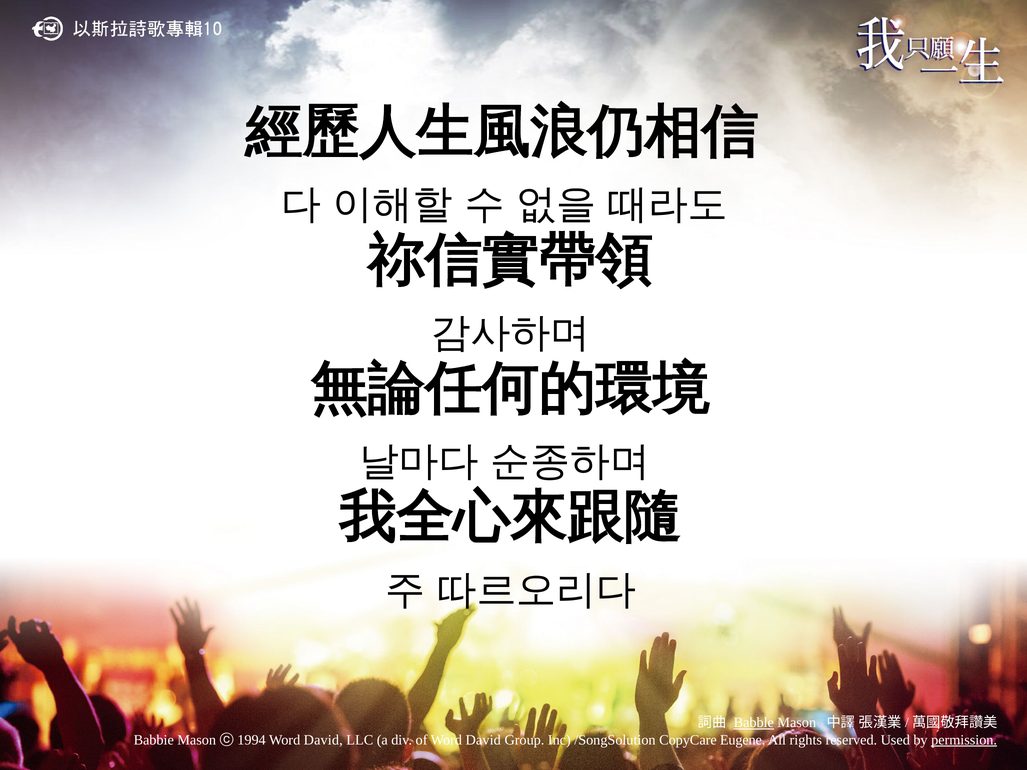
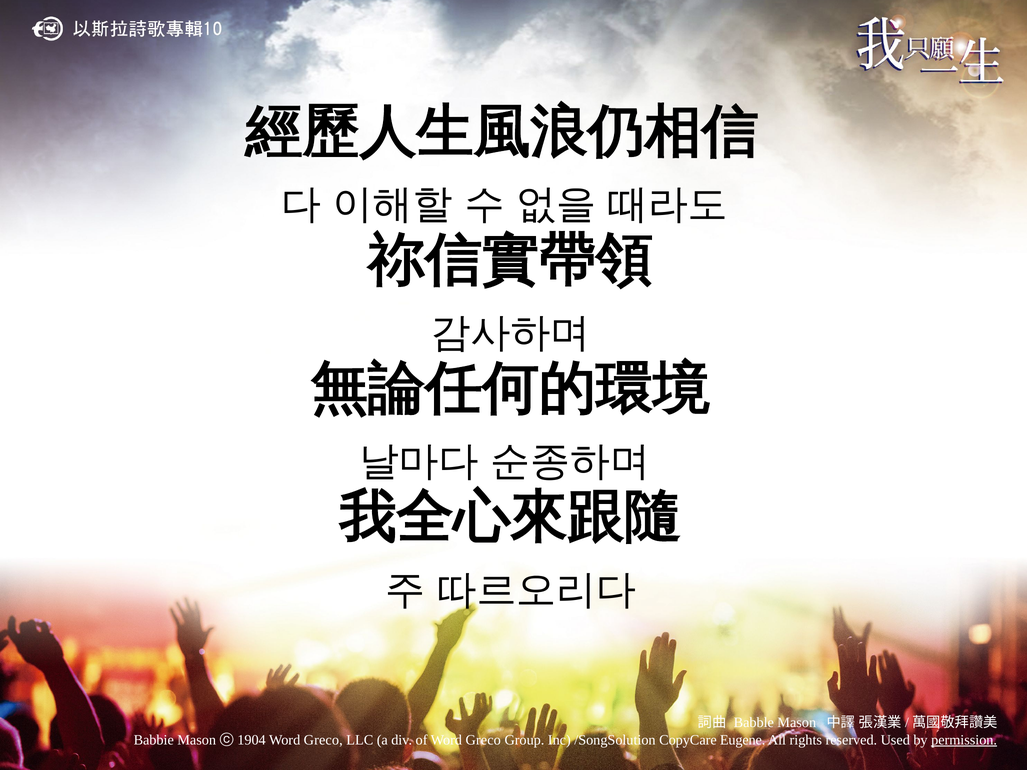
Babble underline: present -> none (754, 723)
1994: 1994 -> 1904 (252, 740)
David: David -> Greco (323, 740)
of Word David: David -> Greco (483, 740)
